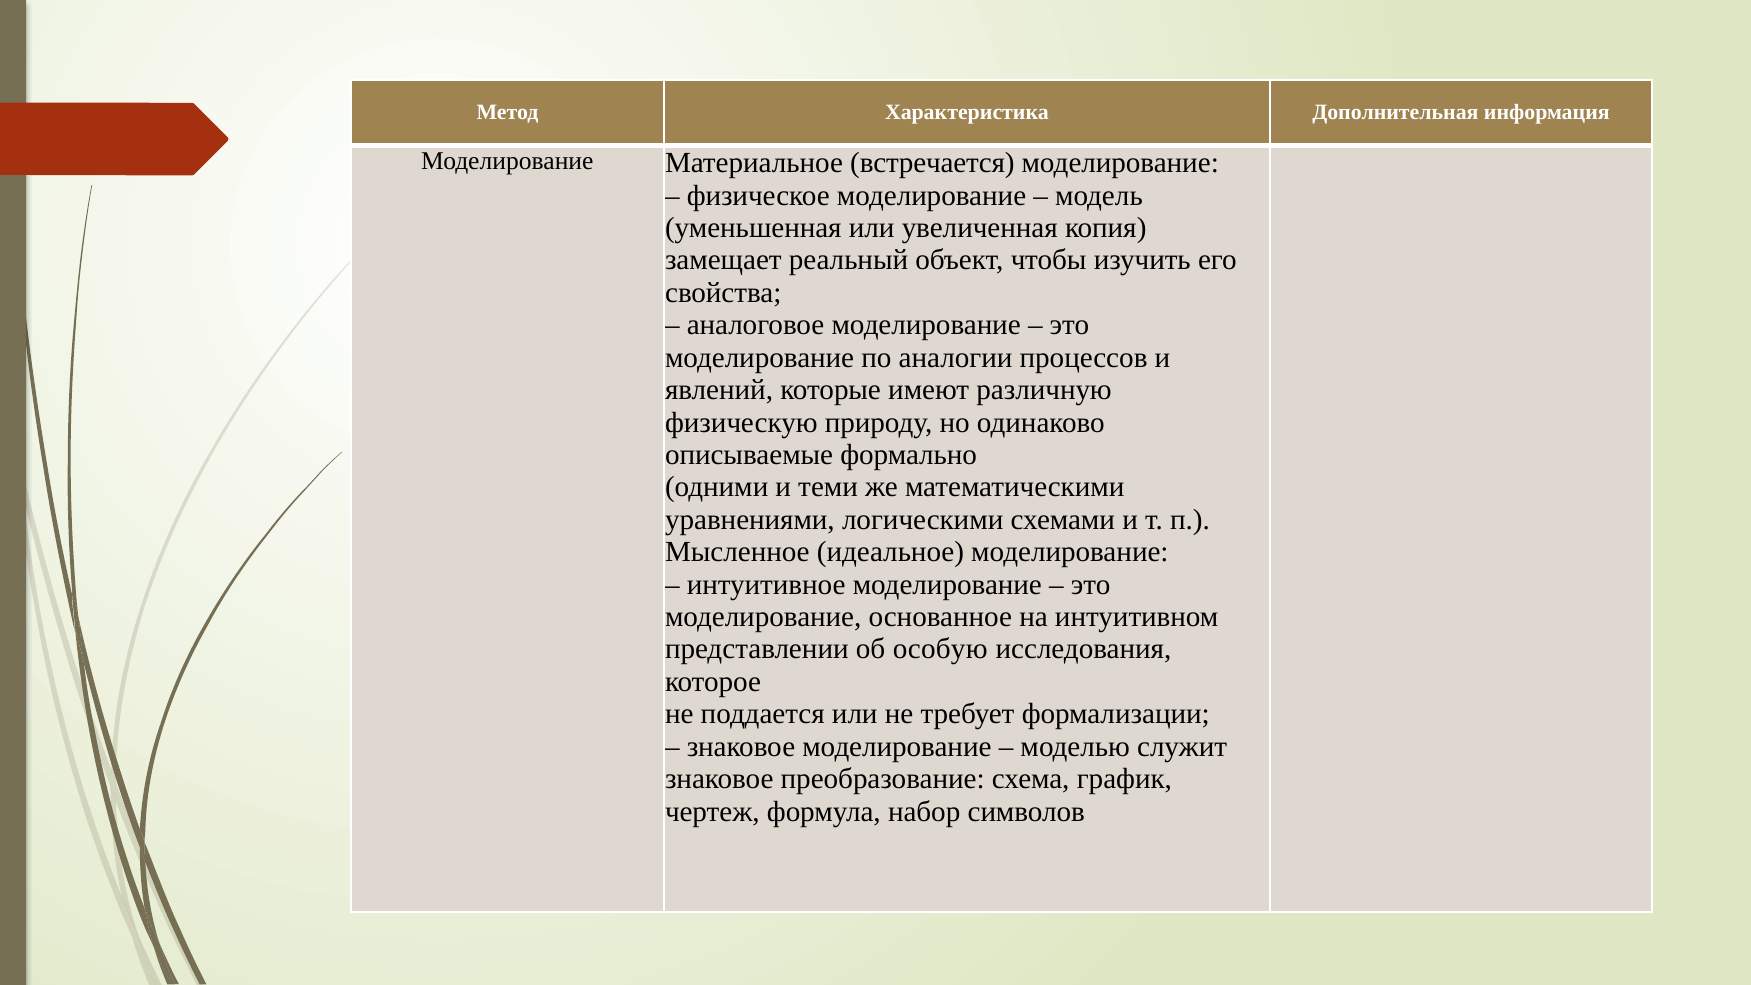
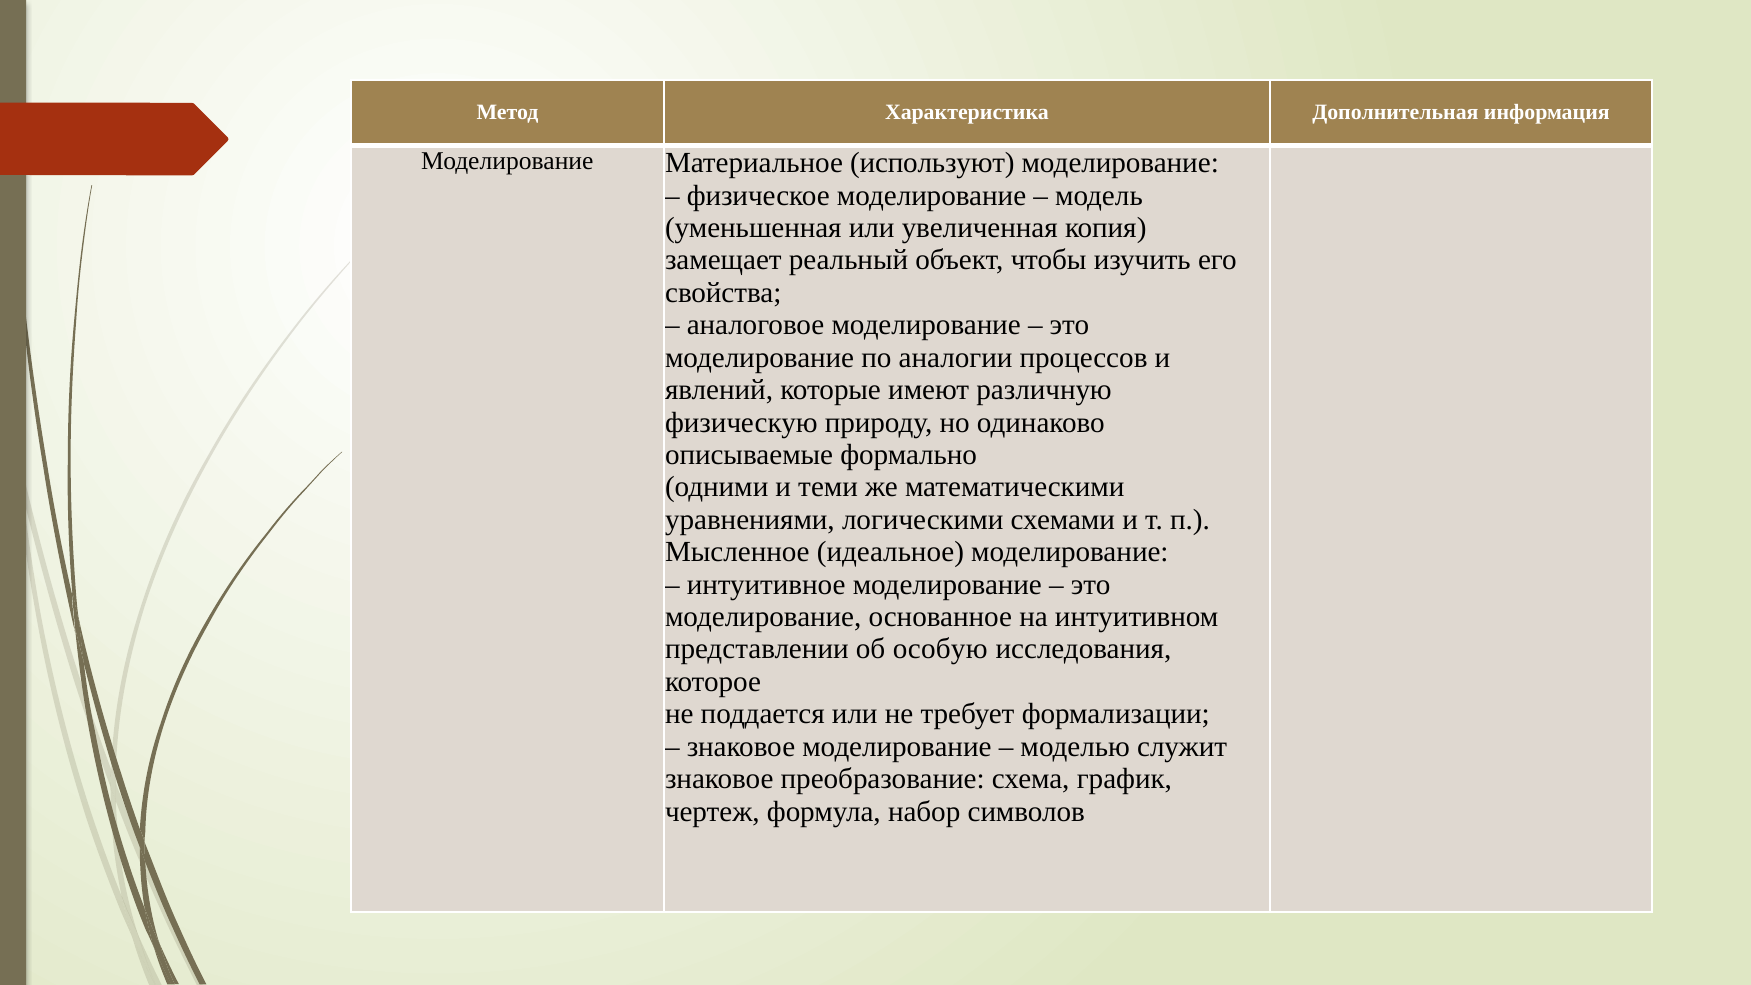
встречается: встречается -> используют (932, 163)
